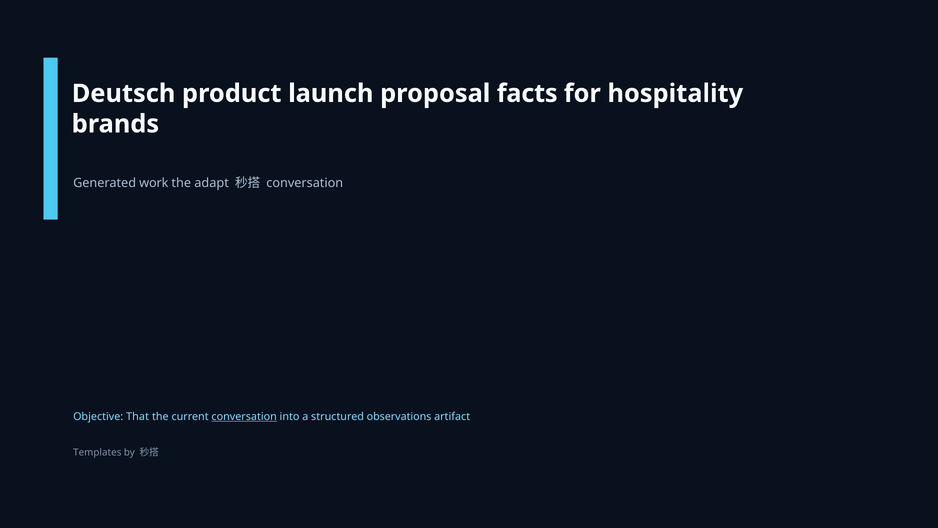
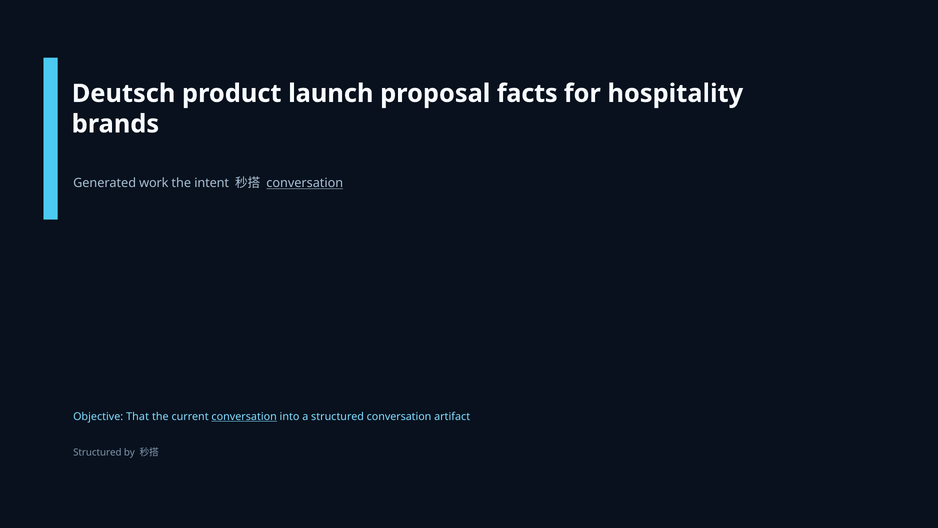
adapt: adapt -> intent (212, 183)
conversation underline: none -> present (305, 183)
structured observations: observations -> conversation (399, 416)
Templates: Templates -> Structured (97, 452)
